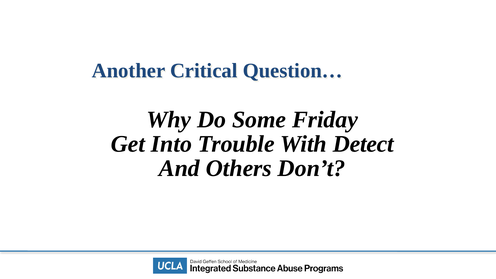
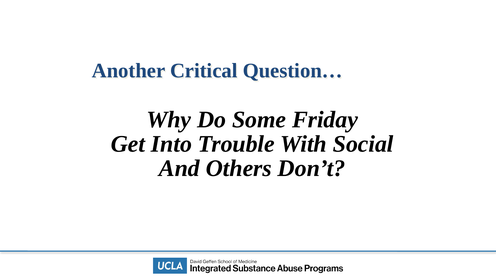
Detect: Detect -> Social (363, 144)
